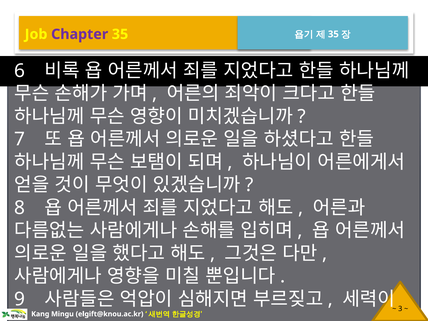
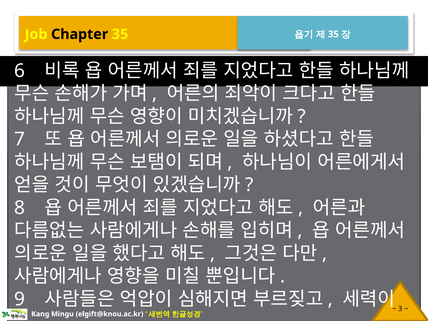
Chapter colour: purple -> black (80, 34)
